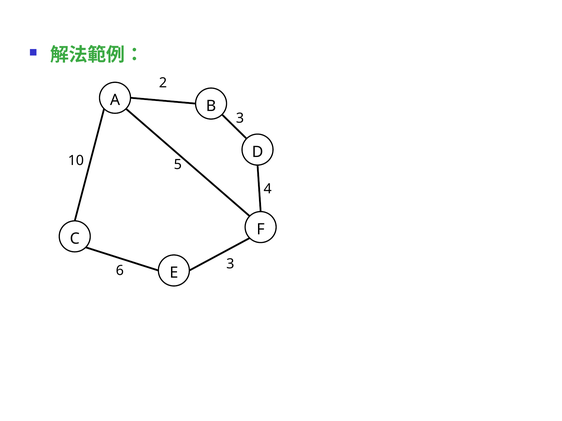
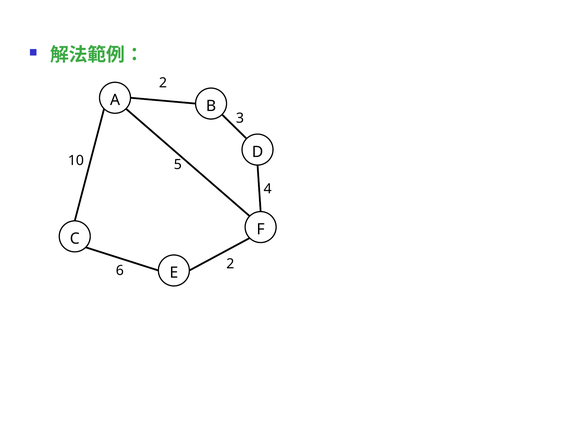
6 3: 3 -> 2 (230, 264)
